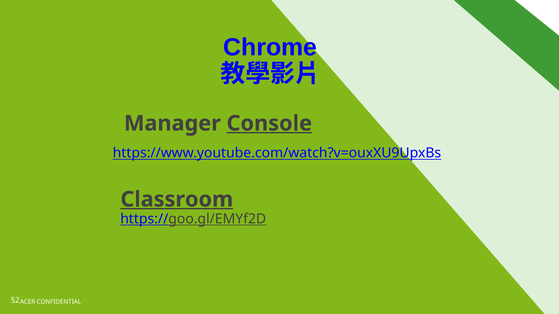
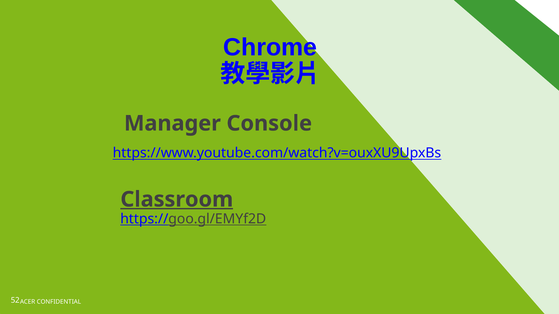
Console underline: present -> none (269, 124)
